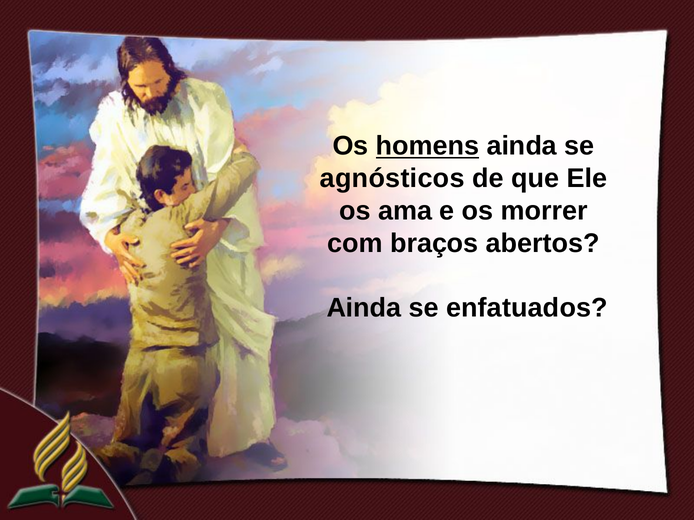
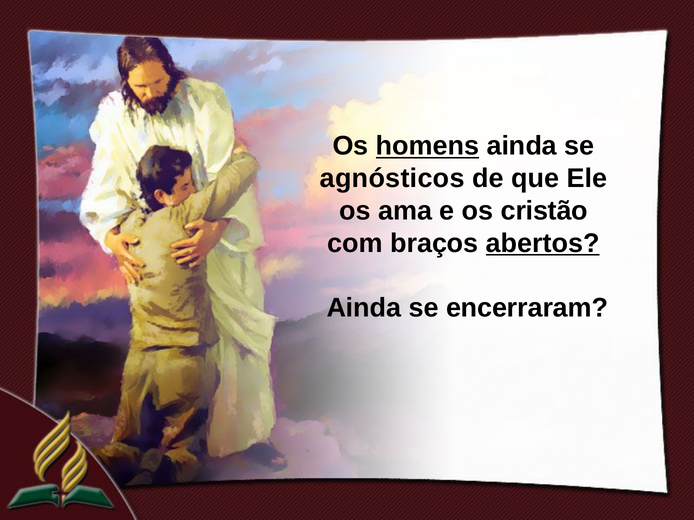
morrer: morrer -> cristão (544, 211)
abertos underline: none -> present (543, 243)
enfatuados: enfatuados -> encerraram (527, 308)
